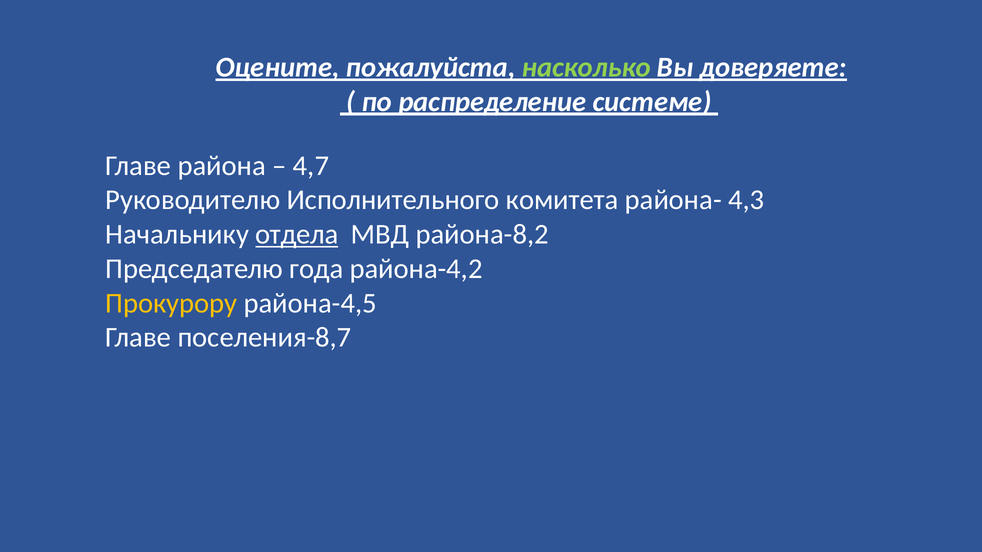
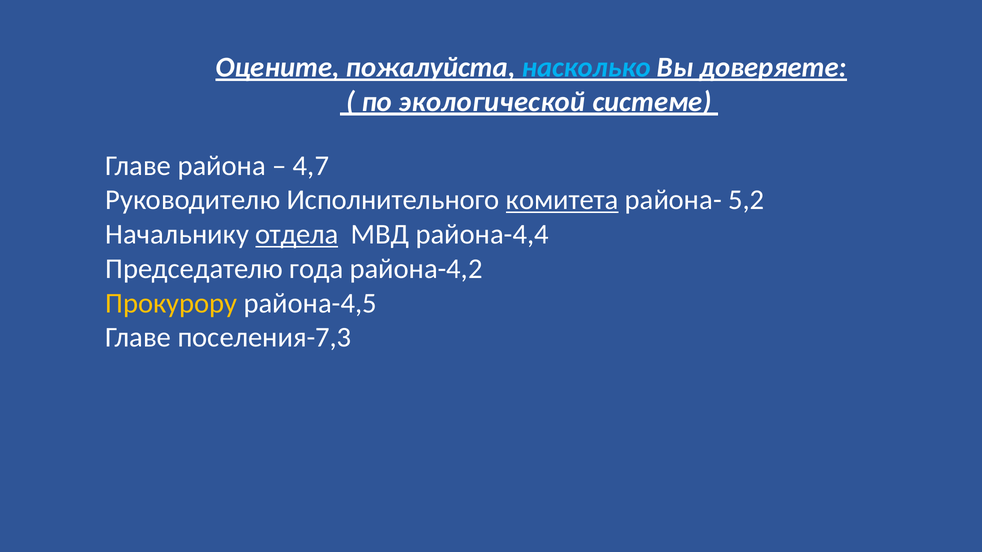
насколько colour: light green -> light blue (586, 67)
распределение: распределение -> экологической (492, 102)
комитета underline: none -> present (562, 200)
4,3: 4,3 -> 5,2 (746, 200)
района-8,2: района-8,2 -> района-4,4 (482, 234)
поселения-8,7: поселения-8,7 -> поселения-7,3 (264, 338)
